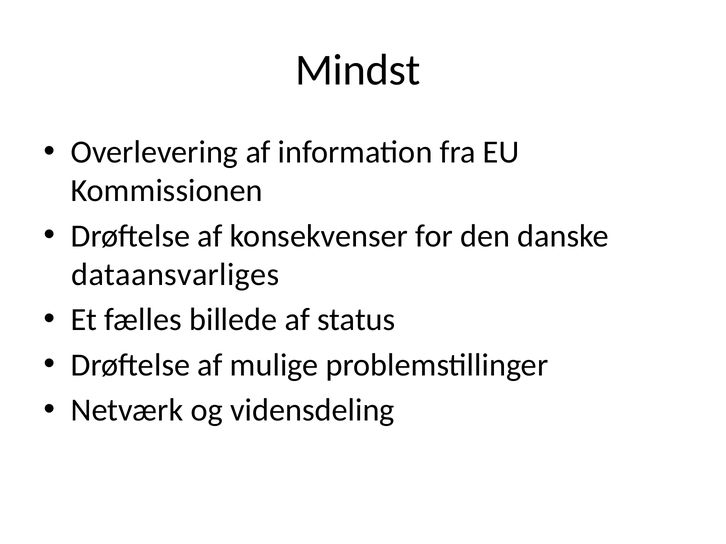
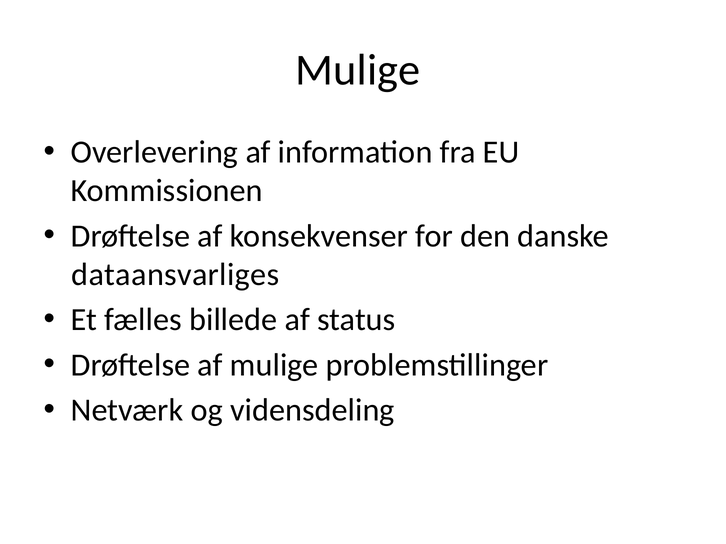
Mindst: Mindst -> Mulige (358, 70)
